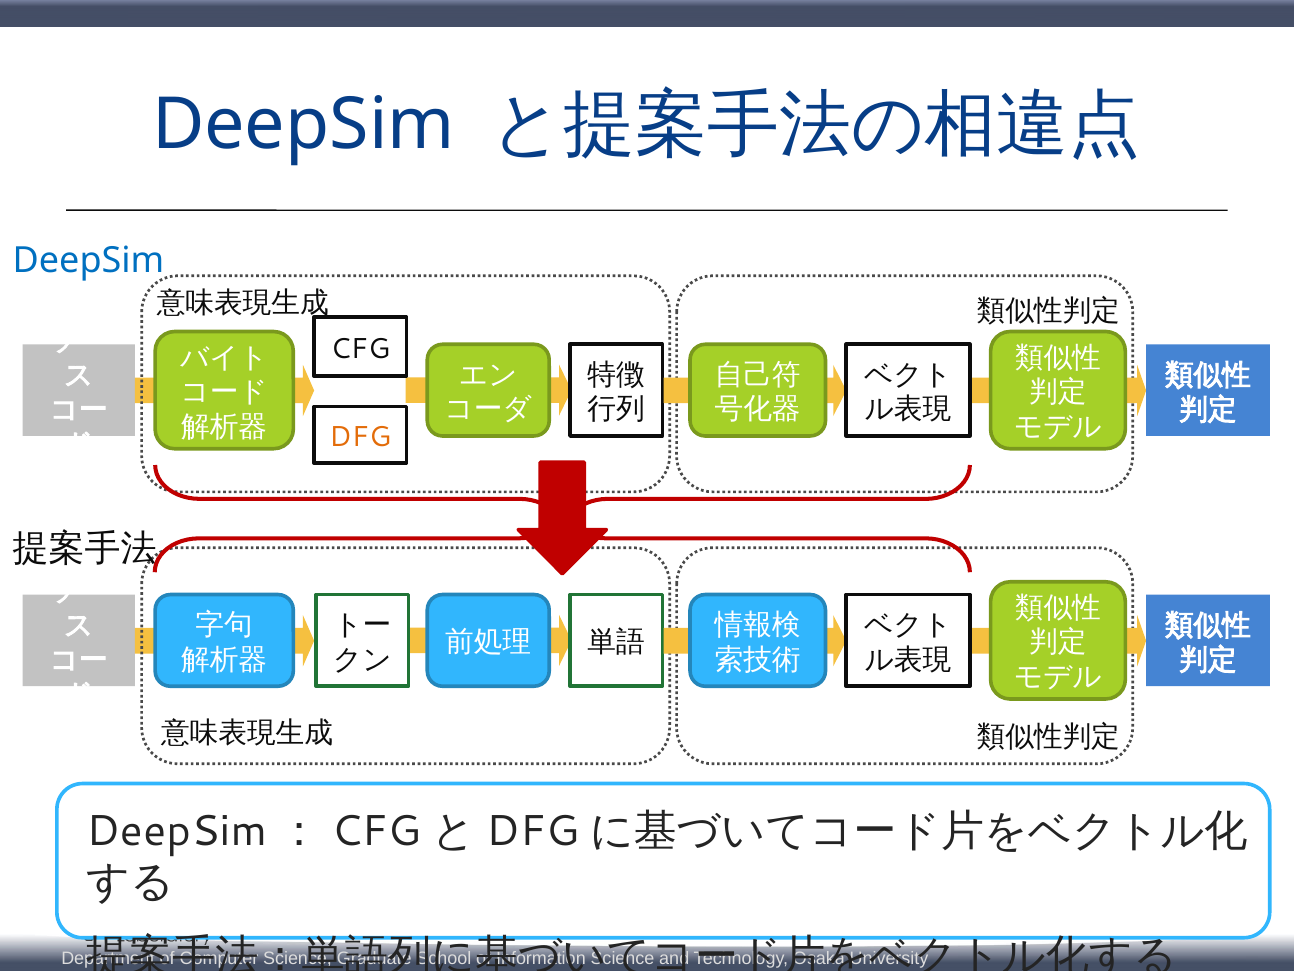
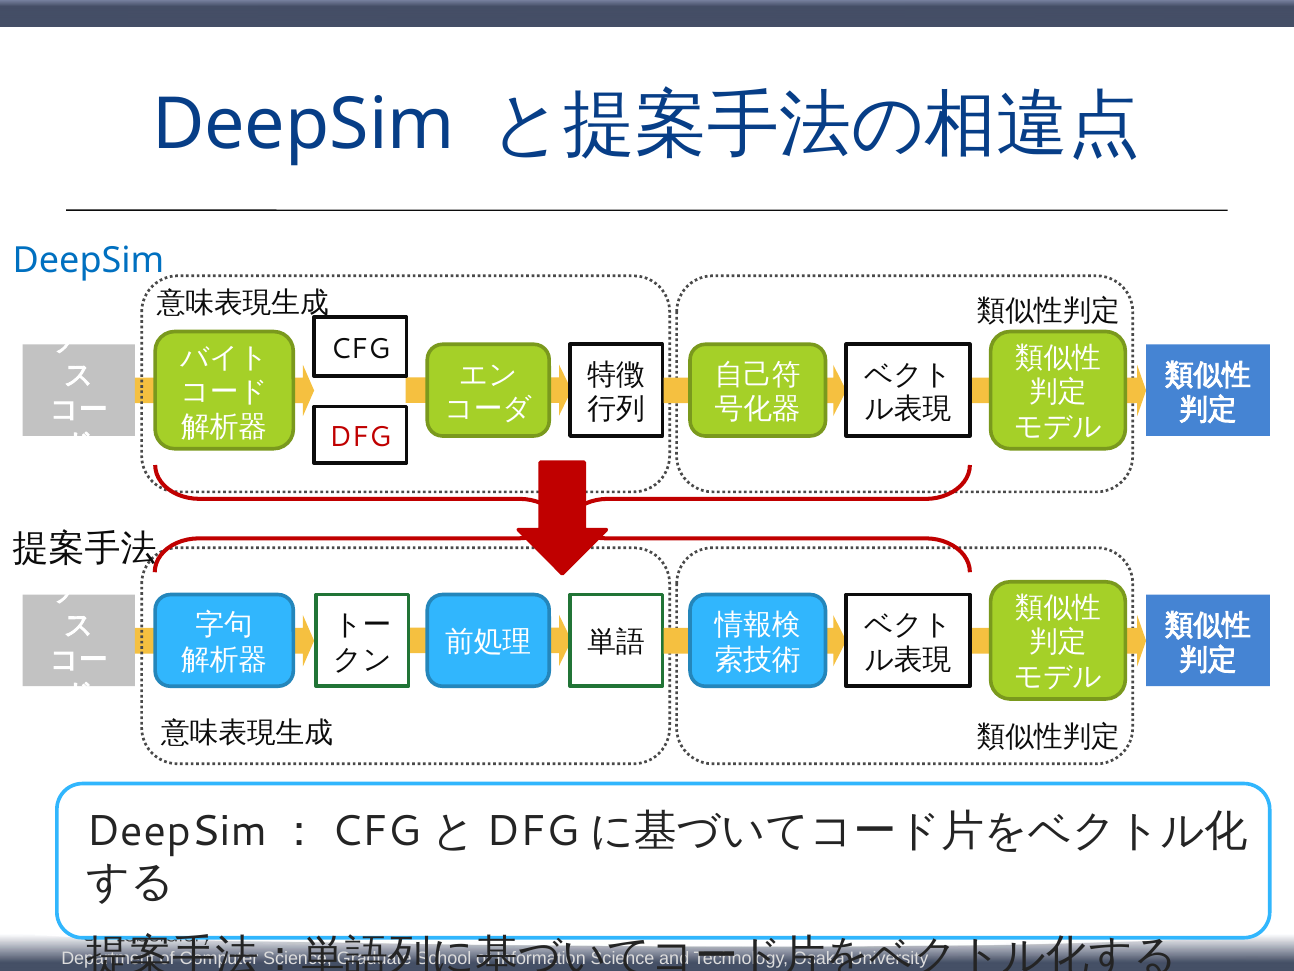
DFG colour: orange -> red (360, 437)
